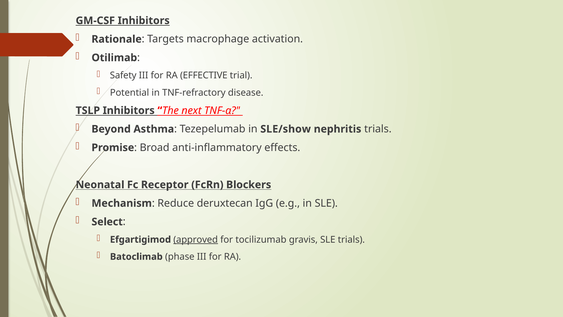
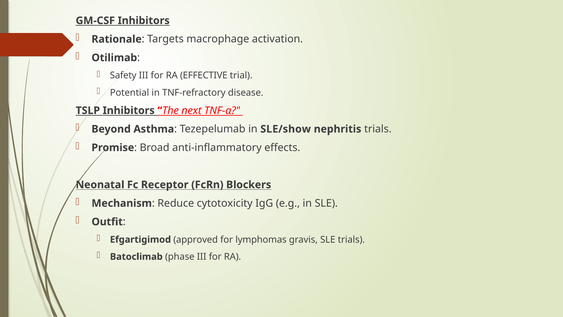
deruxtecan: deruxtecan -> cytotoxicity (225, 203)
Select: Select -> Outfit (107, 222)
approved underline: present -> none (196, 239)
tocilizumab: tocilizumab -> lymphomas (261, 239)
